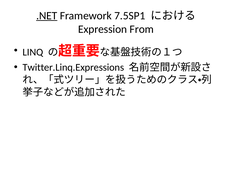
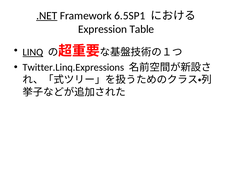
7.5SP1: 7.5SP1 -> 6.5SP1 (130, 16)
From: From -> Table (142, 29)
LINQ underline: none -> present (33, 52)
